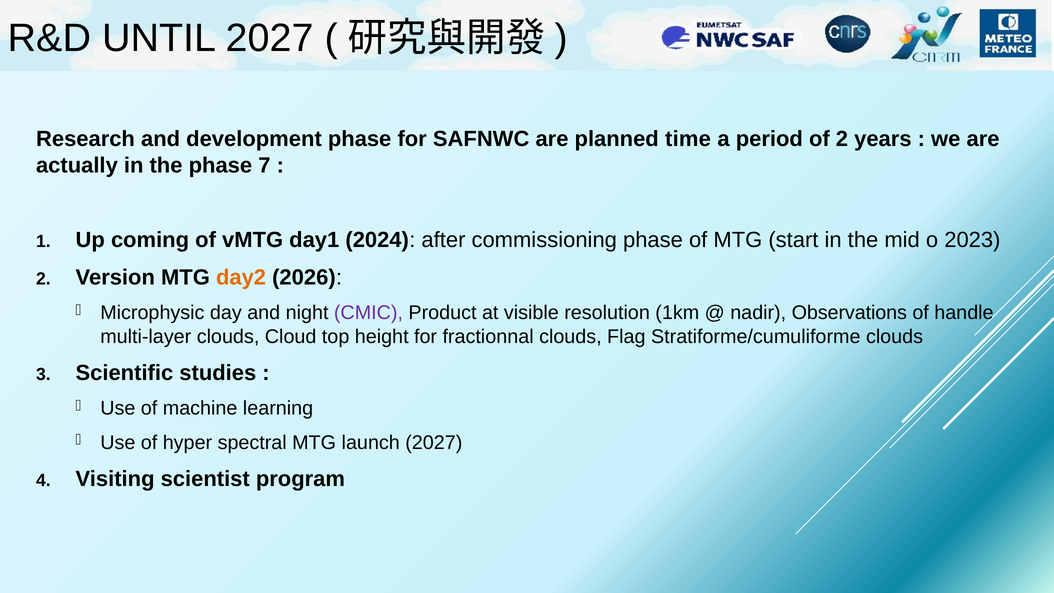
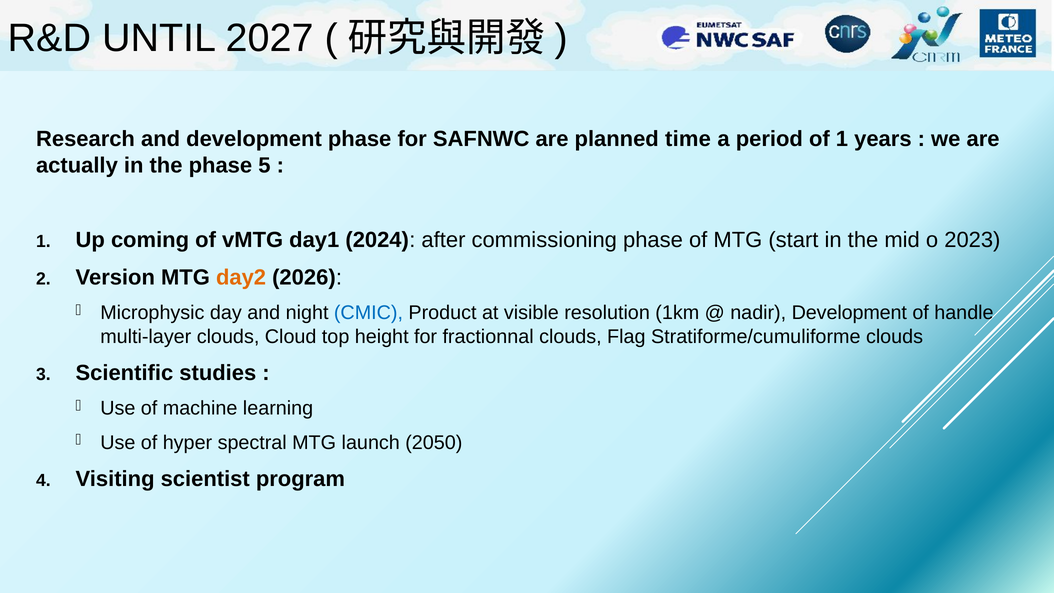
of 2: 2 -> 1 (842, 139)
7: 7 -> 5 (264, 165)
CMIC colour: purple -> blue (368, 313)
nadir Observations: Observations -> Development (849, 313)
launch 2027: 2027 -> 2050 (434, 442)
